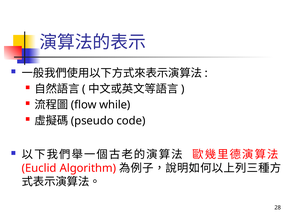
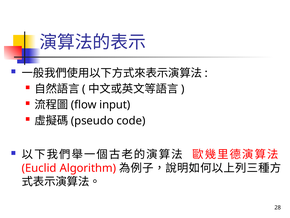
while: while -> input (115, 105)
